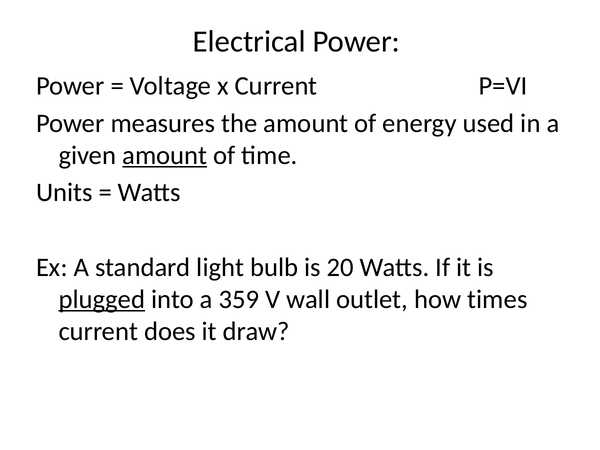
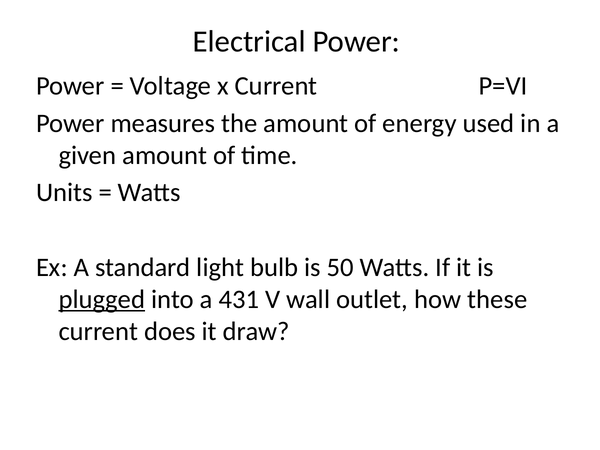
amount underline: present -> none (165, 155)
20: 20 -> 50 (340, 267)
359: 359 -> 431 (239, 299)
times: times -> these (497, 299)
